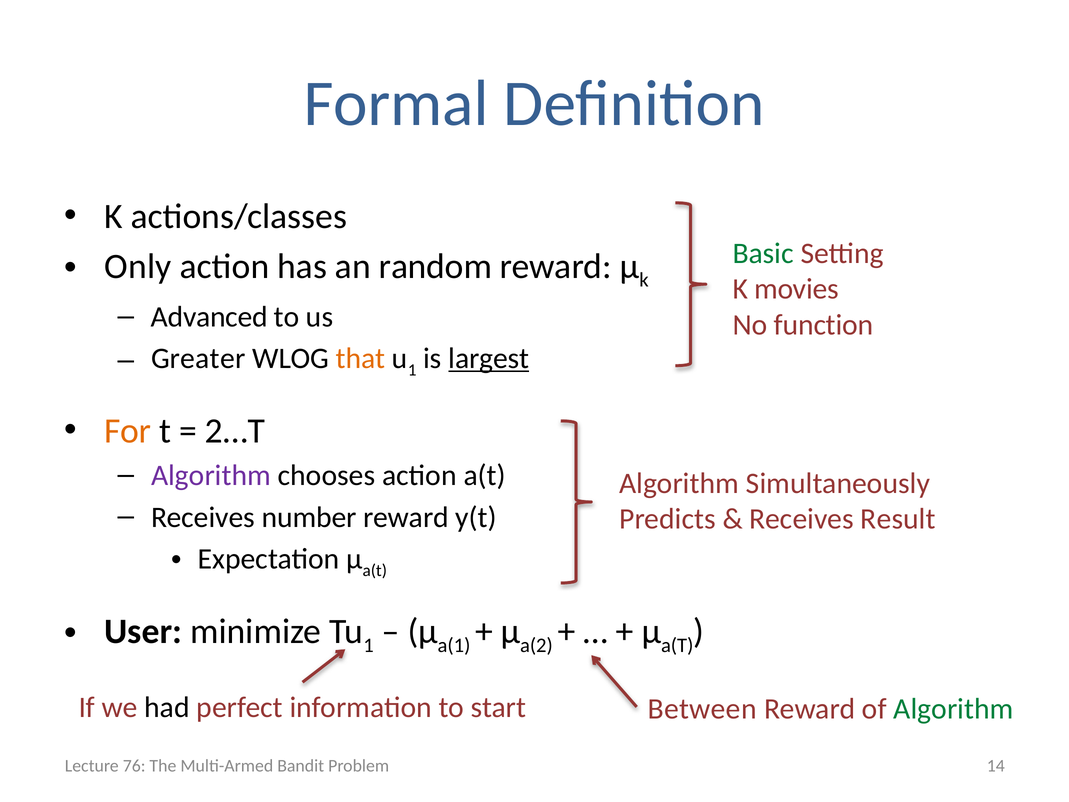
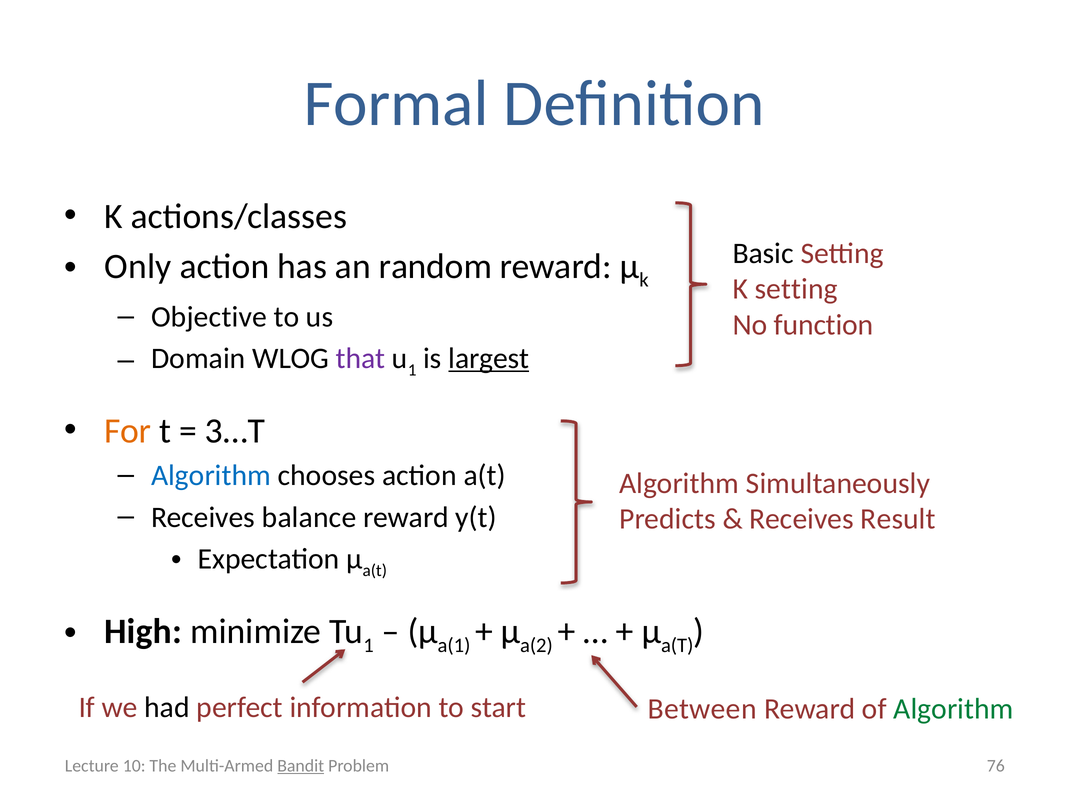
Basic colour: green -> black (763, 253)
K movies: movies -> setting (796, 289)
Advanced: Advanced -> Objective (209, 317)
Greater: Greater -> Domain (198, 358)
that colour: orange -> purple (361, 358)
2…T: 2…T -> 3…T (235, 431)
Algorithm colour: purple -> blue (211, 476)
number: number -> balance (309, 517)
User: User -> High (143, 631)
76: 76 -> 10 (134, 765)
Bandit underline: none -> present (301, 765)
14: 14 -> 76 (996, 765)
